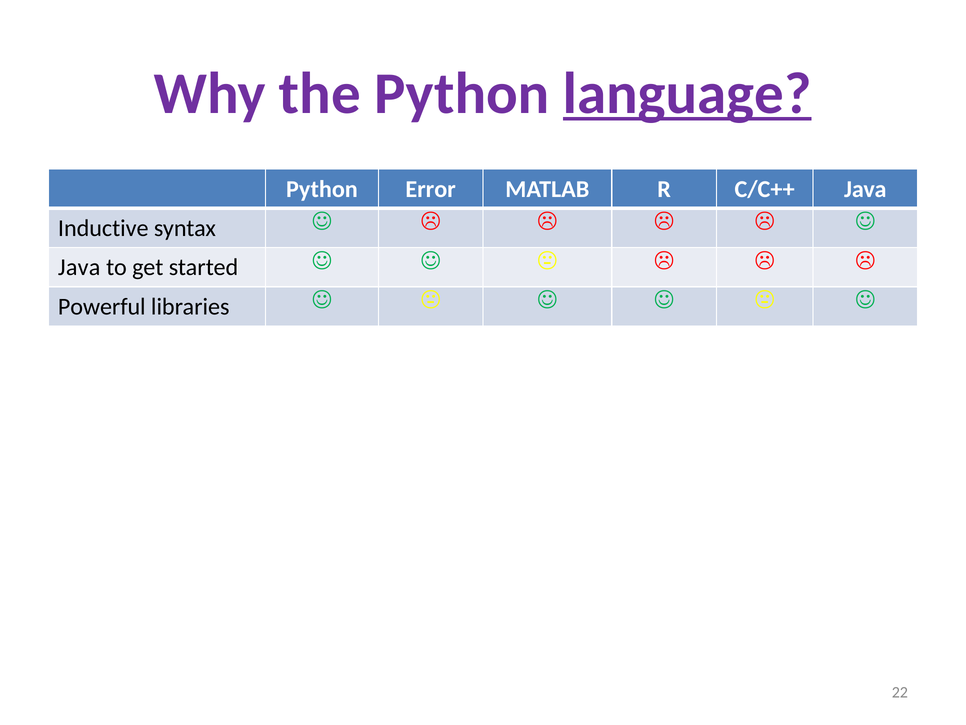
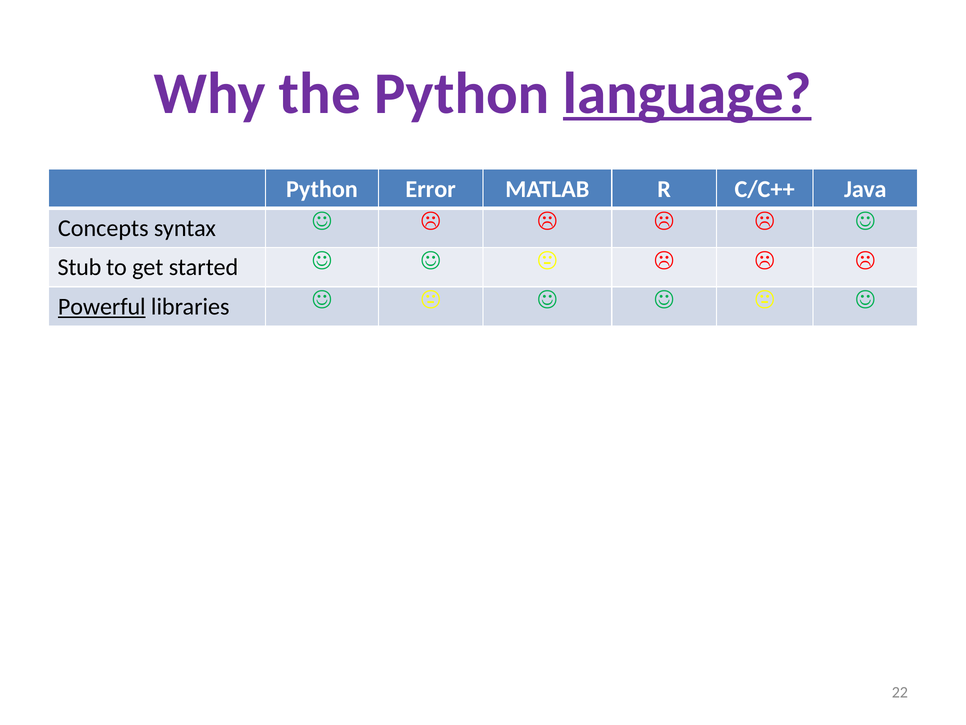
Inductive: Inductive -> Concepts (103, 228)
Java: Java -> Stub (79, 267)
Powerful underline: none -> present (102, 306)
